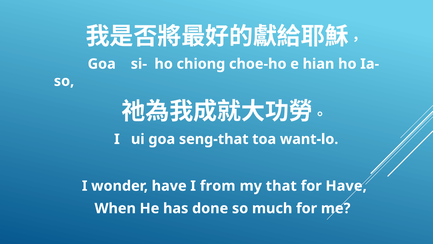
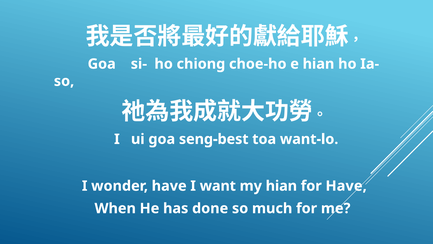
seng-that: seng-that -> seng-best (214, 139)
from: from -> want (218, 186)
my that: that -> hian (281, 186)
